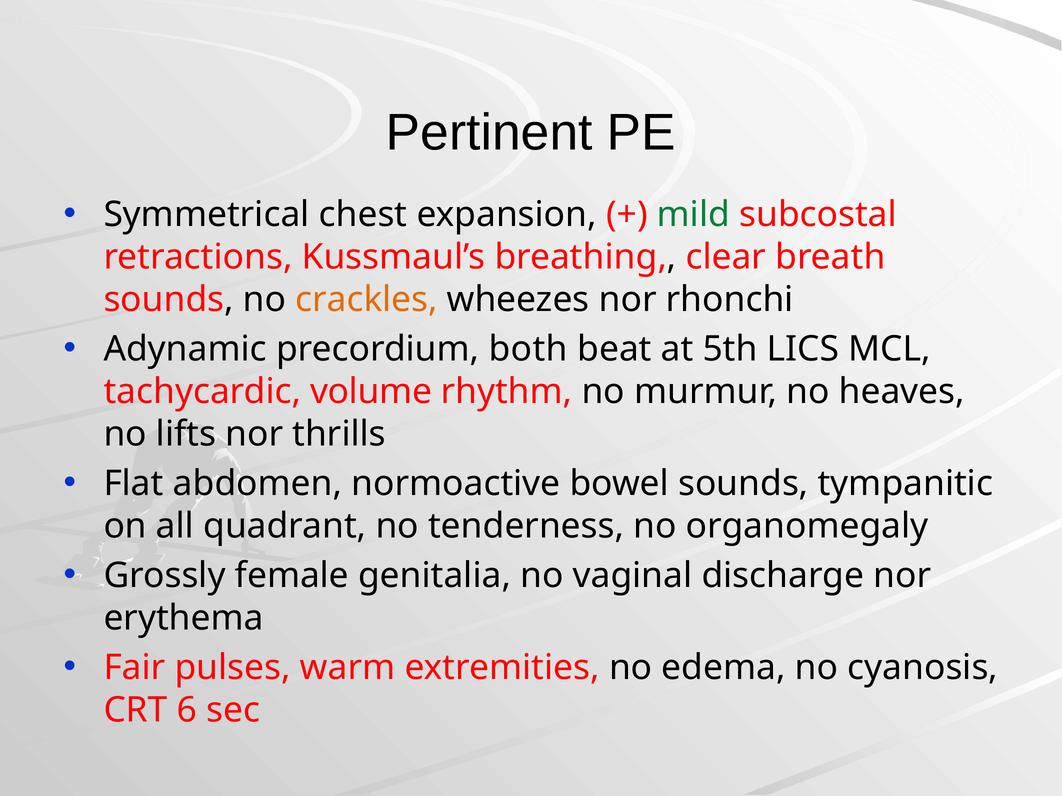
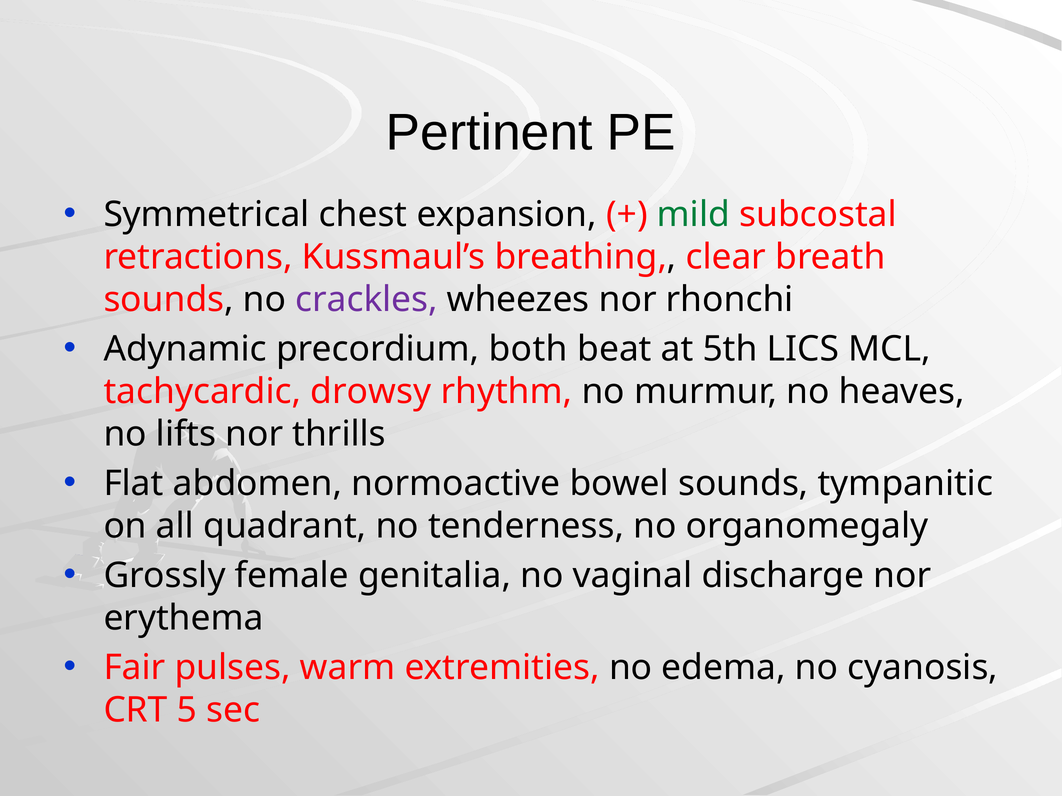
crackles colour: orange -> purple (367, 300)
volume: volume -> drowsy (371, 392)
6: 6 -> 5 (187, 710)
